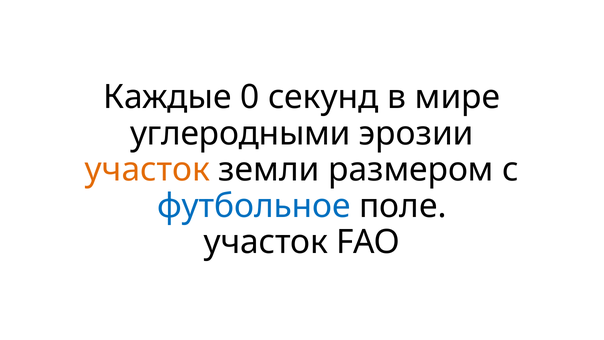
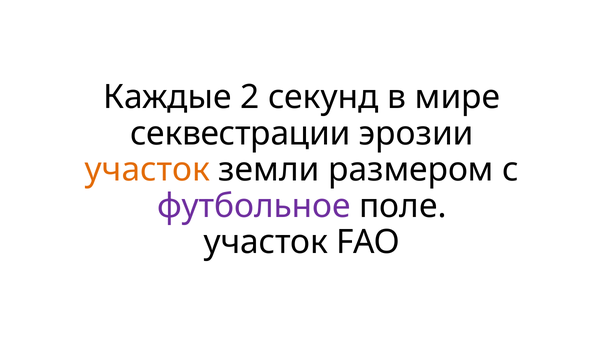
0: 0 -> 2 (250, 97)
углеродными: углеродными -> секвестрации (240, 133)
футбольное colour: blue -> purple (254, 206)
